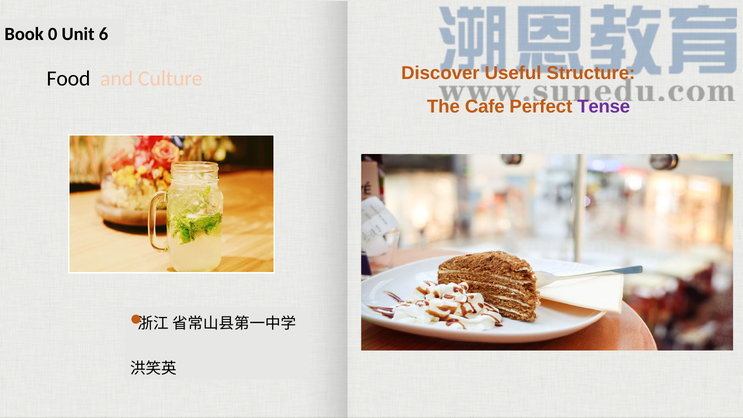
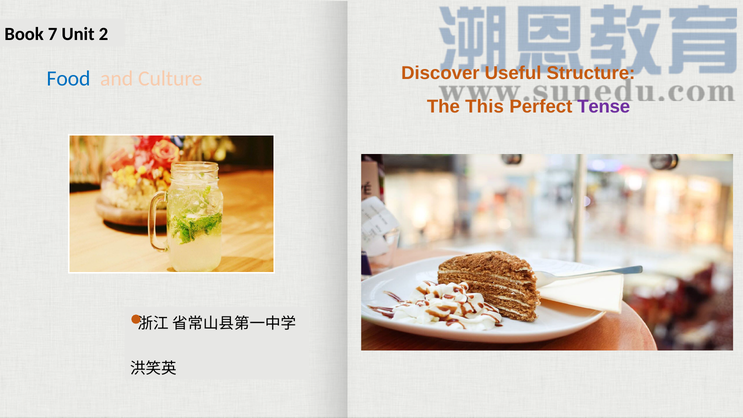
0: 0 -> 7 (53, 34)
6: 6 -> 2 (104, 34)
Food colour: black -> blue (68, 78)
Cafe: Cafe -> This (485, 107)
